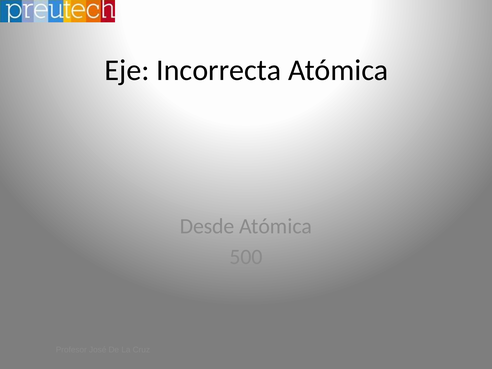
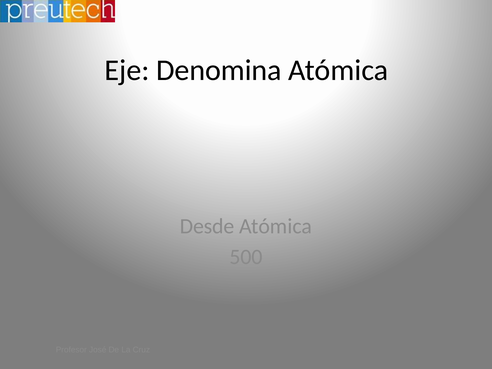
Incorrecta: Incorrecta -> Denomina (219, 70)
